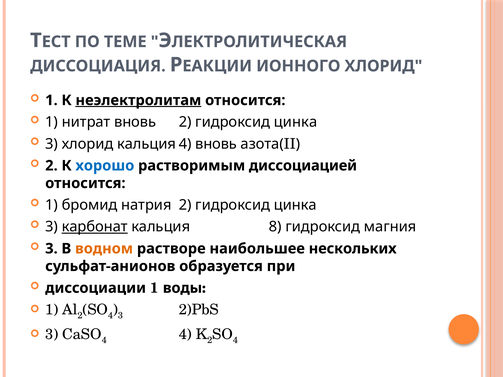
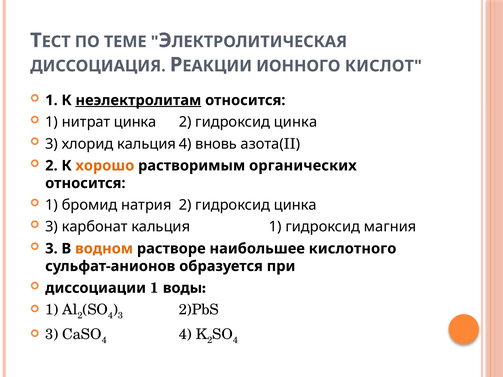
ИОННОГО ХЛОРИД: ХЛОРИД -> КИСЛОТ (383, 66)
нитрат вновь: вновь -> цинка (135, 122)
хорошо colour: blue -> orange (105, 166)
диссоциацией: диссоциацией -> органических (303, 166)
карбонат underline: present -> none (95, 227)
кальция 8: 8 -> 1 (275, 227)
нескольких: нескольких -> кислотного (353, 249)
